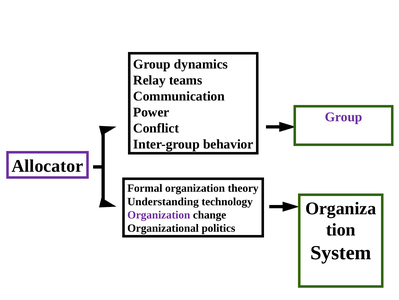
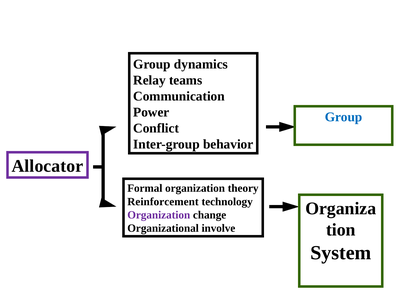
Group colour: purple -> blue (344, 117)
Understanding: Understanding -> Reinforcement (163, 201)
politics: politics -> involve (218, 228)
